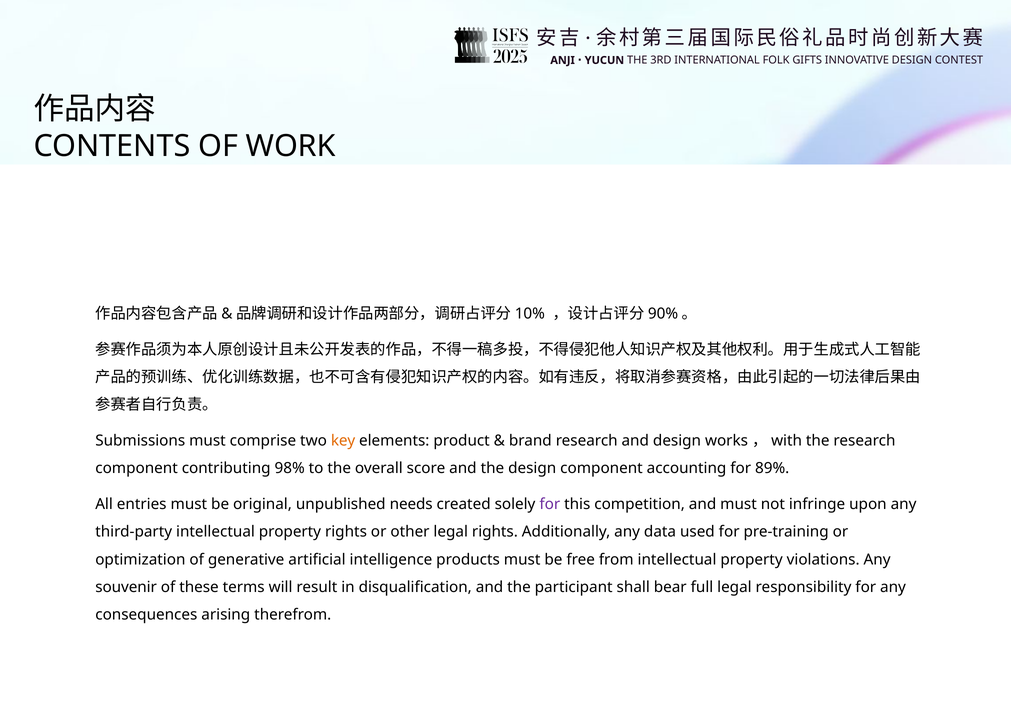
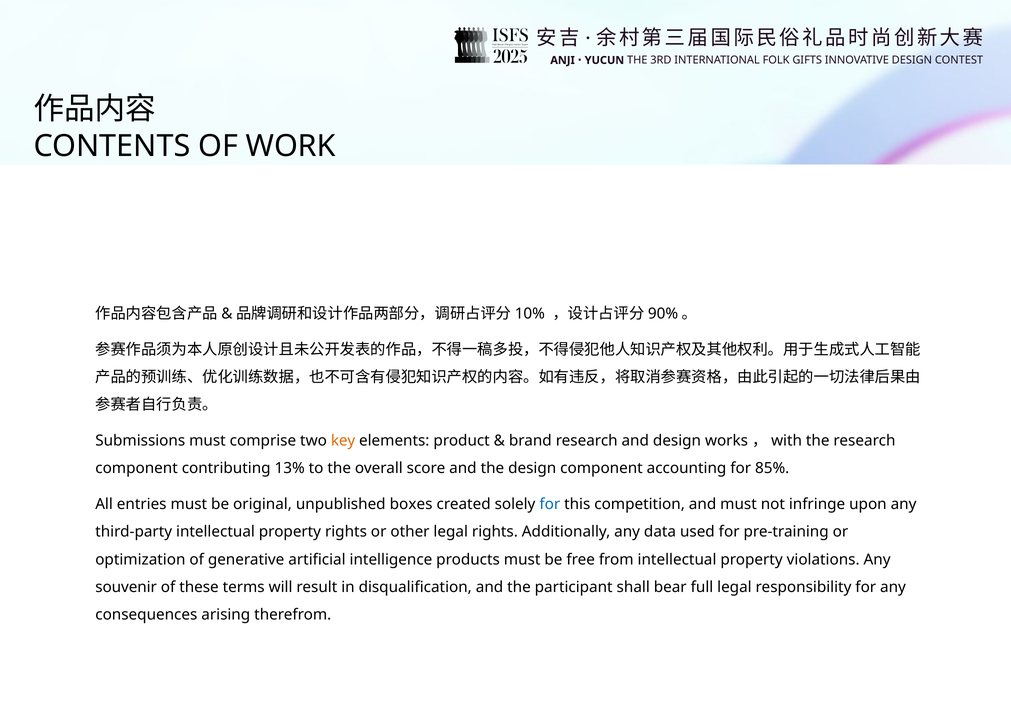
98%: 98% -> 13% (290, 468)
89%: 89% -> 85% (772, 468)
needs: needs -> boxes (411, 504)
for colour: purple -> blue (550, 504)
